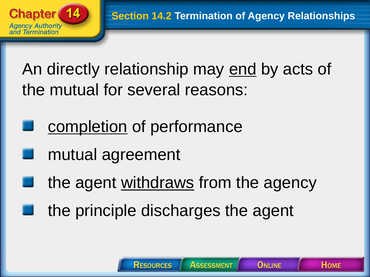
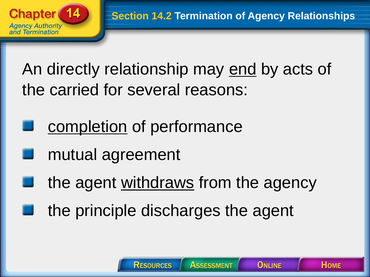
the mutual: mutual -> carried (74, 90)
